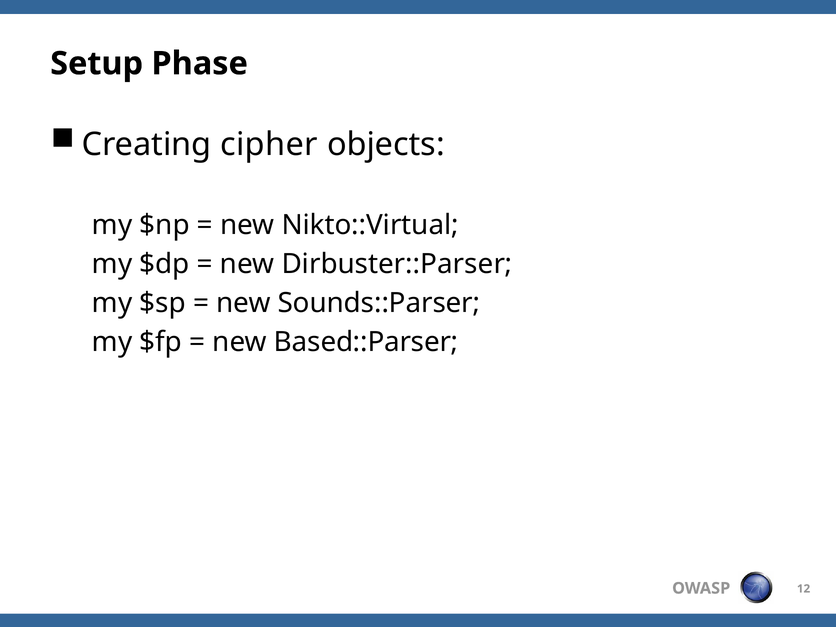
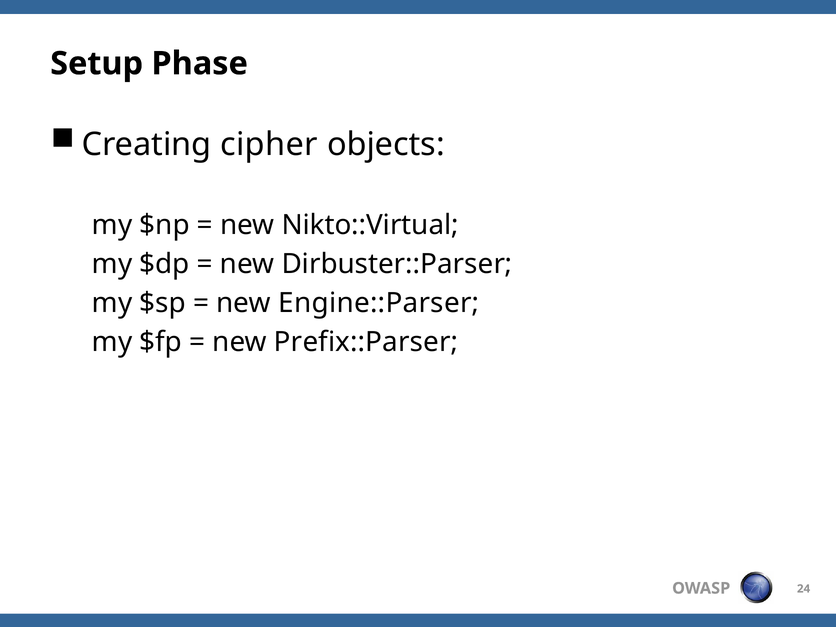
Sounds::Parser: Sounds::Parser -> Engine::Parser (379, 303)
Based::Parser: Based::Parser -> Prefix::Parser (366, 342)
12: 12 -> 24 (804, 589)
